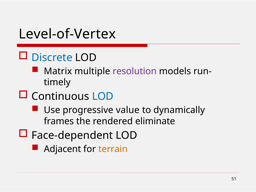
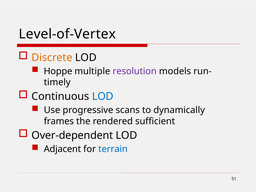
Discrete colour: blue -> orange (52, 57)
Matrix: Matrix -> Hoppe (58, 71)
value: value -> scans (128, 110)
eliminate: eliminate -> sufficient (155, 121)
Face-dependent: Face-dependent -> Over-dependent (72, 135)
terrain colour: orange -> blue (113, 149)
